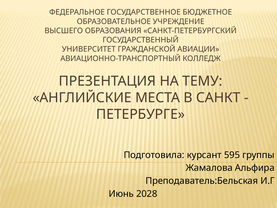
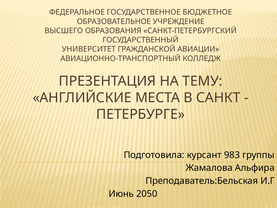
595: 595 -> 983 (232, 155)
2028: 2028 -> 2050 (147, 194)
